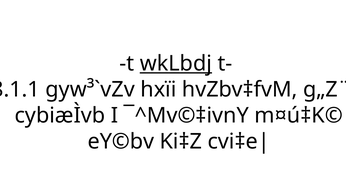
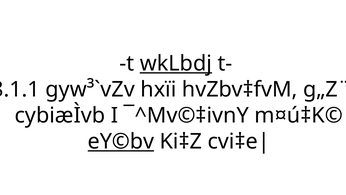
eY©bv underline: none -> present (121, 141)
